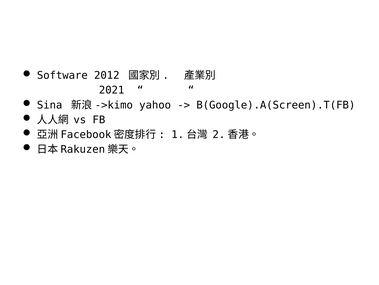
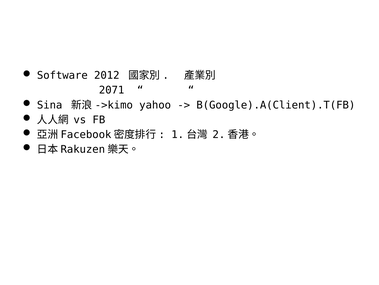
2021: 2021 -> 2071 (112, 90)
B(Google).A(Screen).T(FB: B(Google).A(Screen).T(FB -> B(Google).A(Client).T(FB (276, 105)
